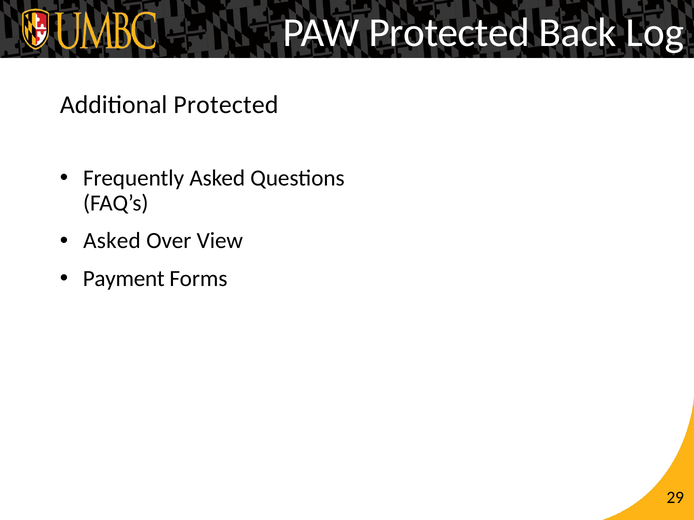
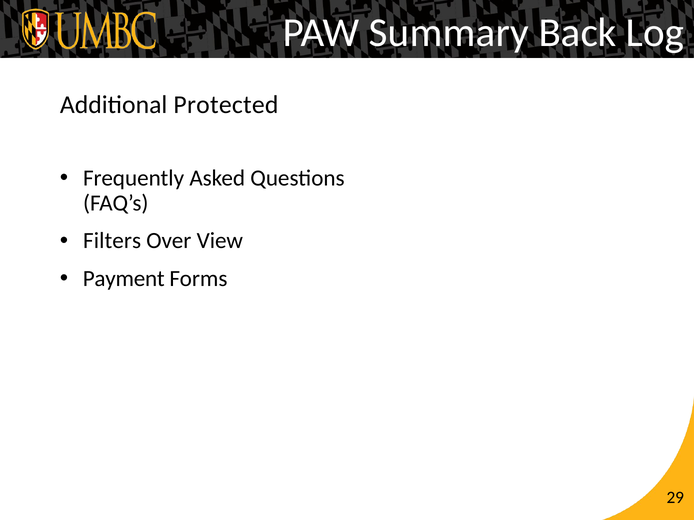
PAW Protected: Protected -> Summary (449, 32)
Asked: Asked -> Filters (112, 241)
